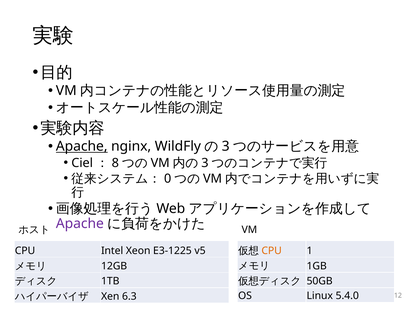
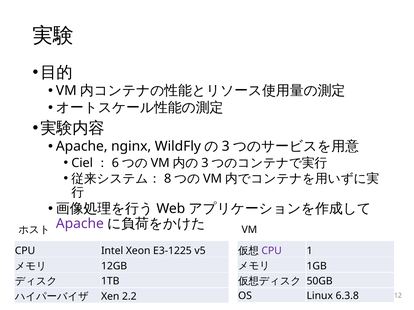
Apache underline: present -> none (82, 147)
8: 8 -> 6 (115, 163)
0: 0 -> 8 (168, 179)
CPU colour: orange -> purple (272, 251)
6.3: 6.3 -> 2.2 (129, 297)
5.4.0: 5.4.0 -> 6.3.8 (347, 296)
